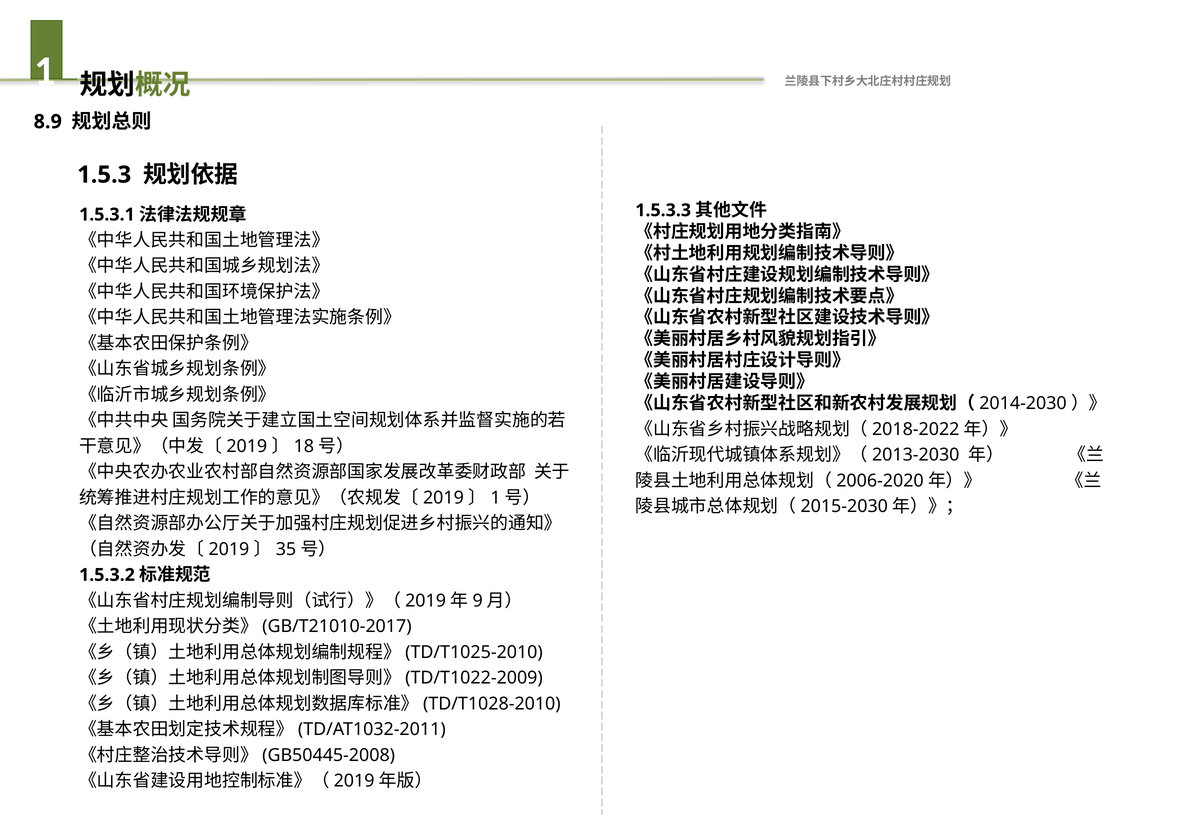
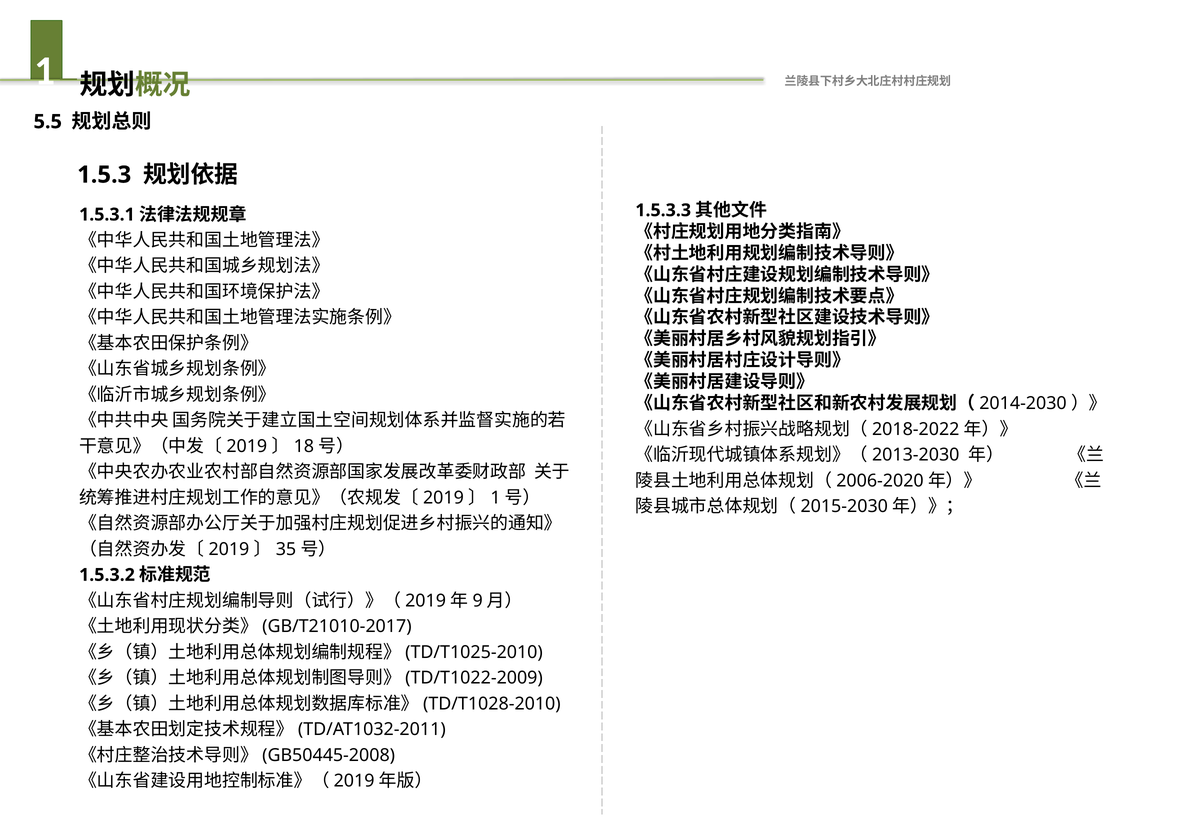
8.9: 8.9 -> 5.5 (48, 122)
